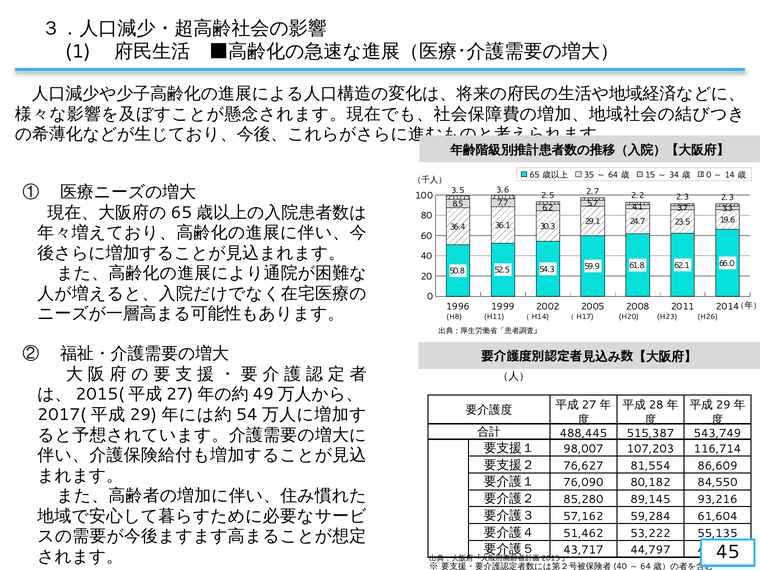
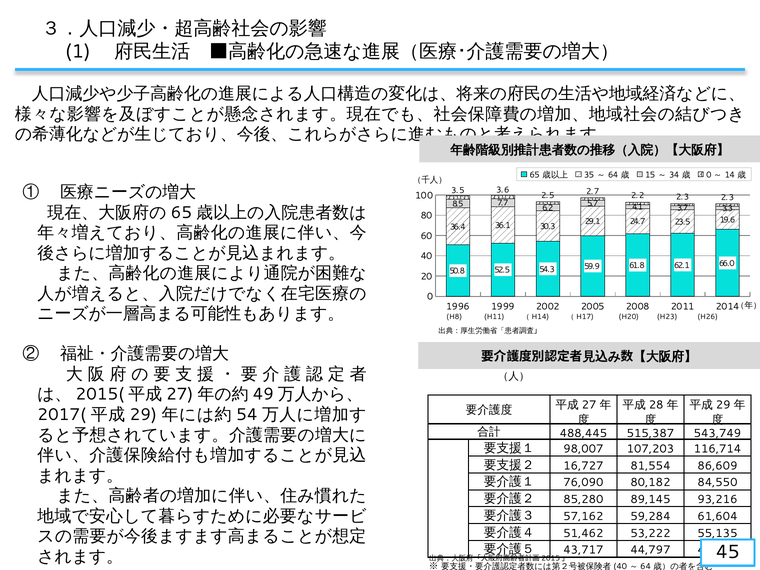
76,627: 76,627 -> 16,727 (583, 466)
